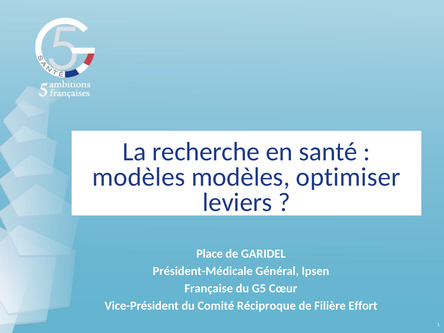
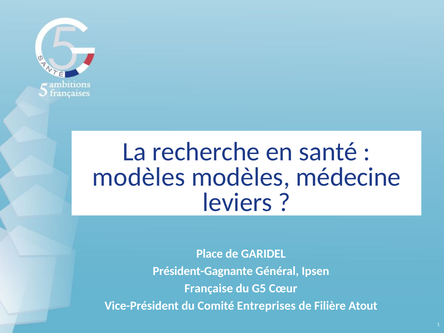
optimiser: optimiser -> médecine (348, 177)
Président-Médicale: Président-Médicale -> Président-Gagnante (203, 271)
Réciproque: Réciproque -> Entreprises (266, 306)
Effort: Effort -> Atout (363, 306)
